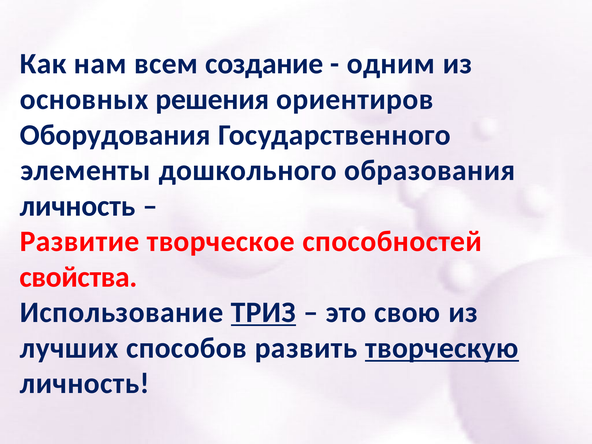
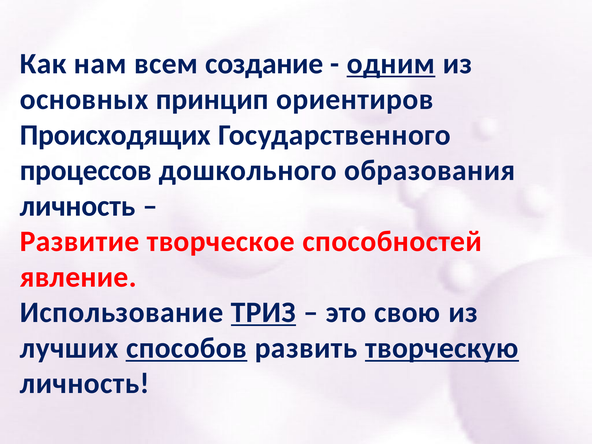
одним underline: none -> present (391, 64)
решения: решения -> принцип (212, 99)
Оборудования: Оборудования -> Происходящих (115, 135)
элементы: элементы -> процессов (86, 170)
свойства: свойства -> явление (78, 277)
способов underline: none -> present (186, 348)
